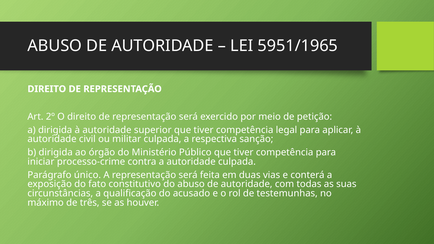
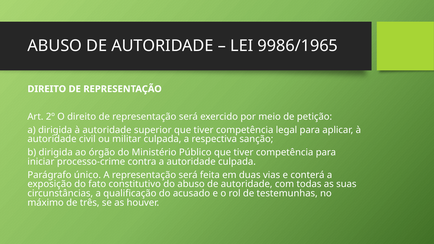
5951/1965: 5951/1965 -> 9986/1965 (298, 46)
